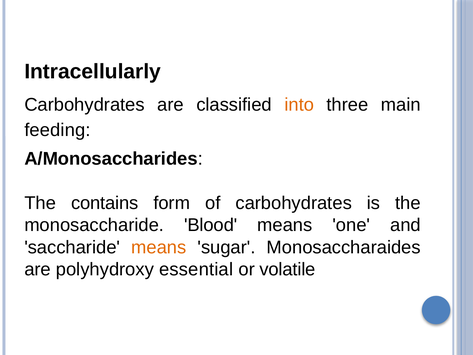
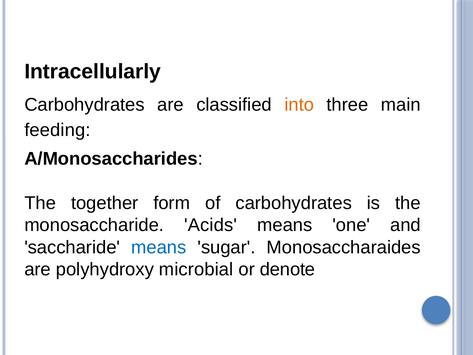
contains: contains -> together (105, 203)
Blood: Blood -> Acids (211, 225)
means colour: orange -> blue (159, 247)
essential: essential -> microbial (196, 269)
volatile: volatile -> denote (288, 269)
